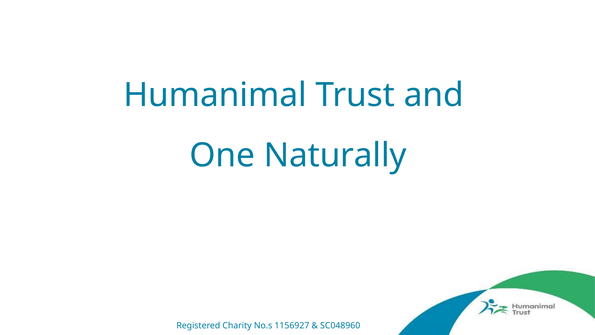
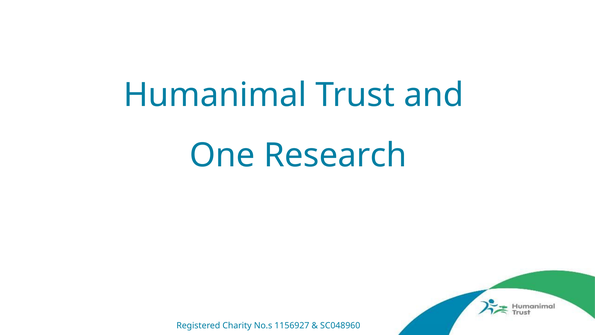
Naturally: Naturally -> Research (335, 155)
